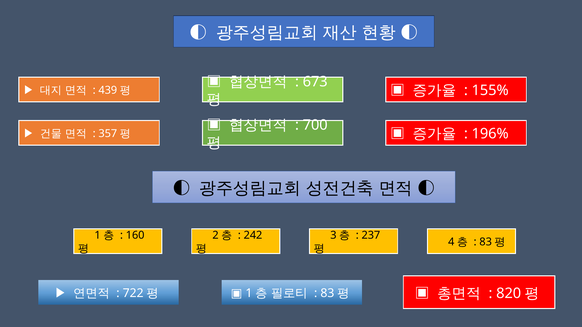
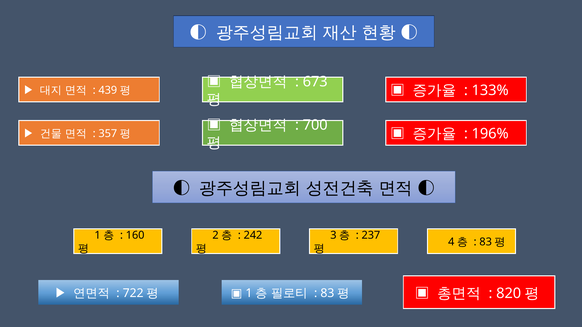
155%: 155% -> 133% (490, 91)
